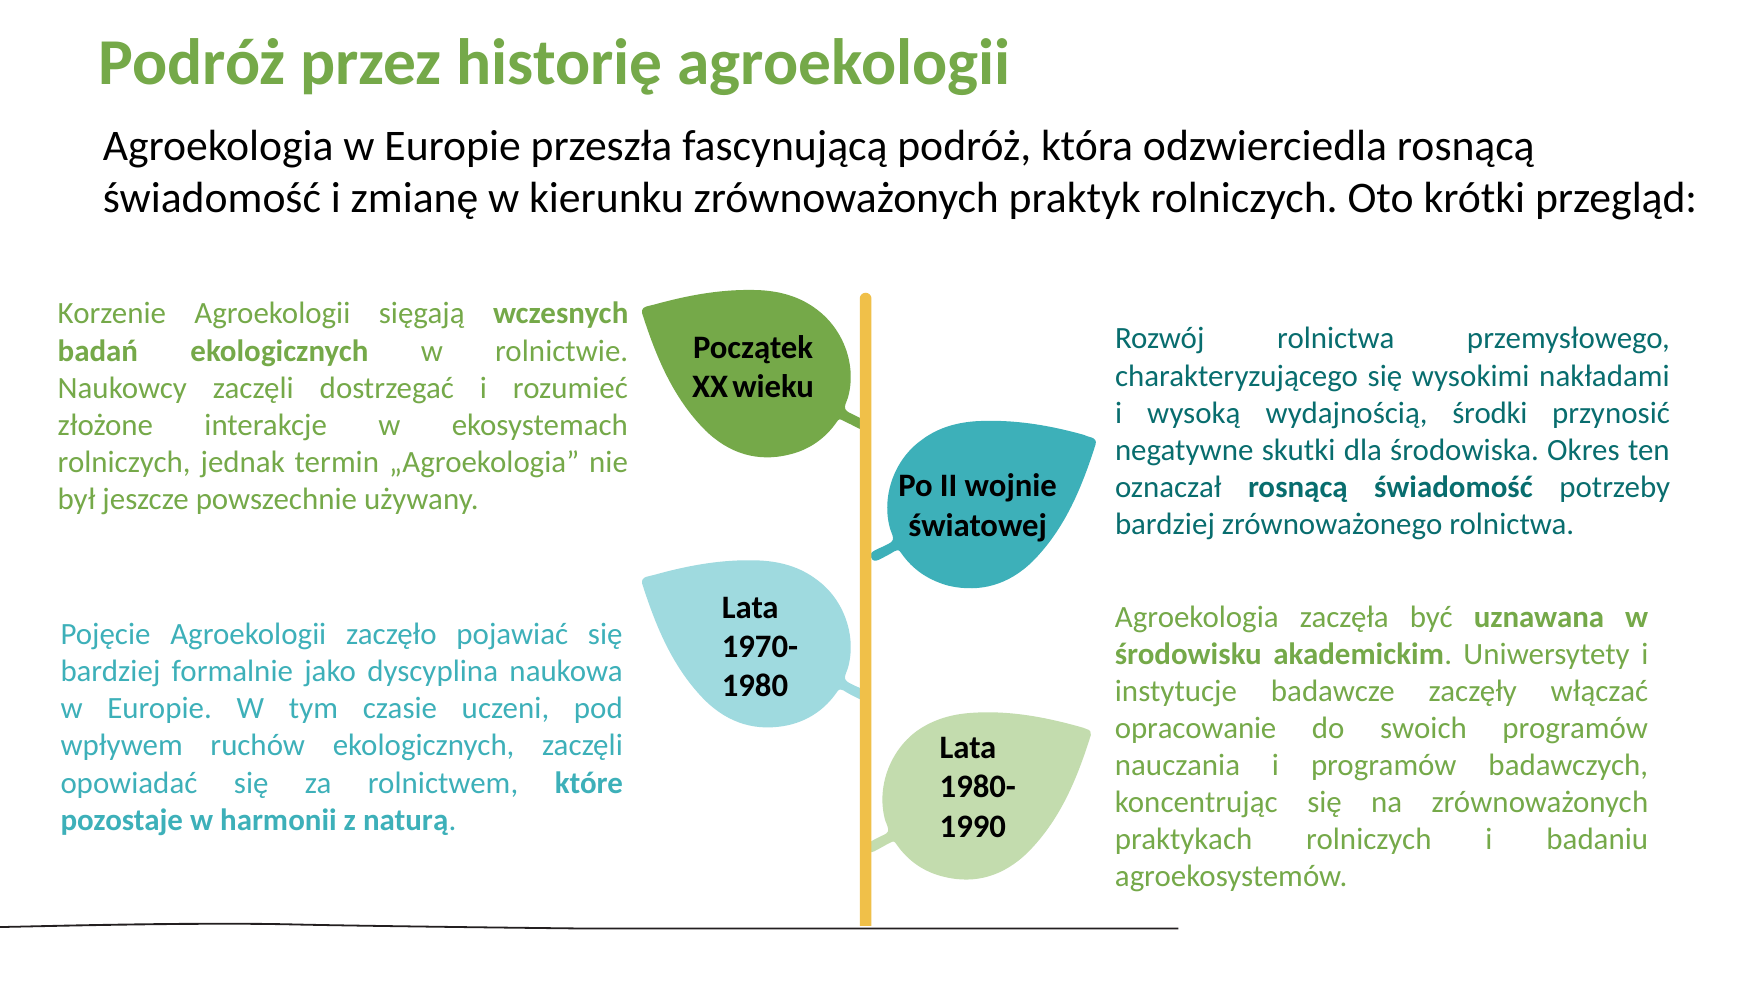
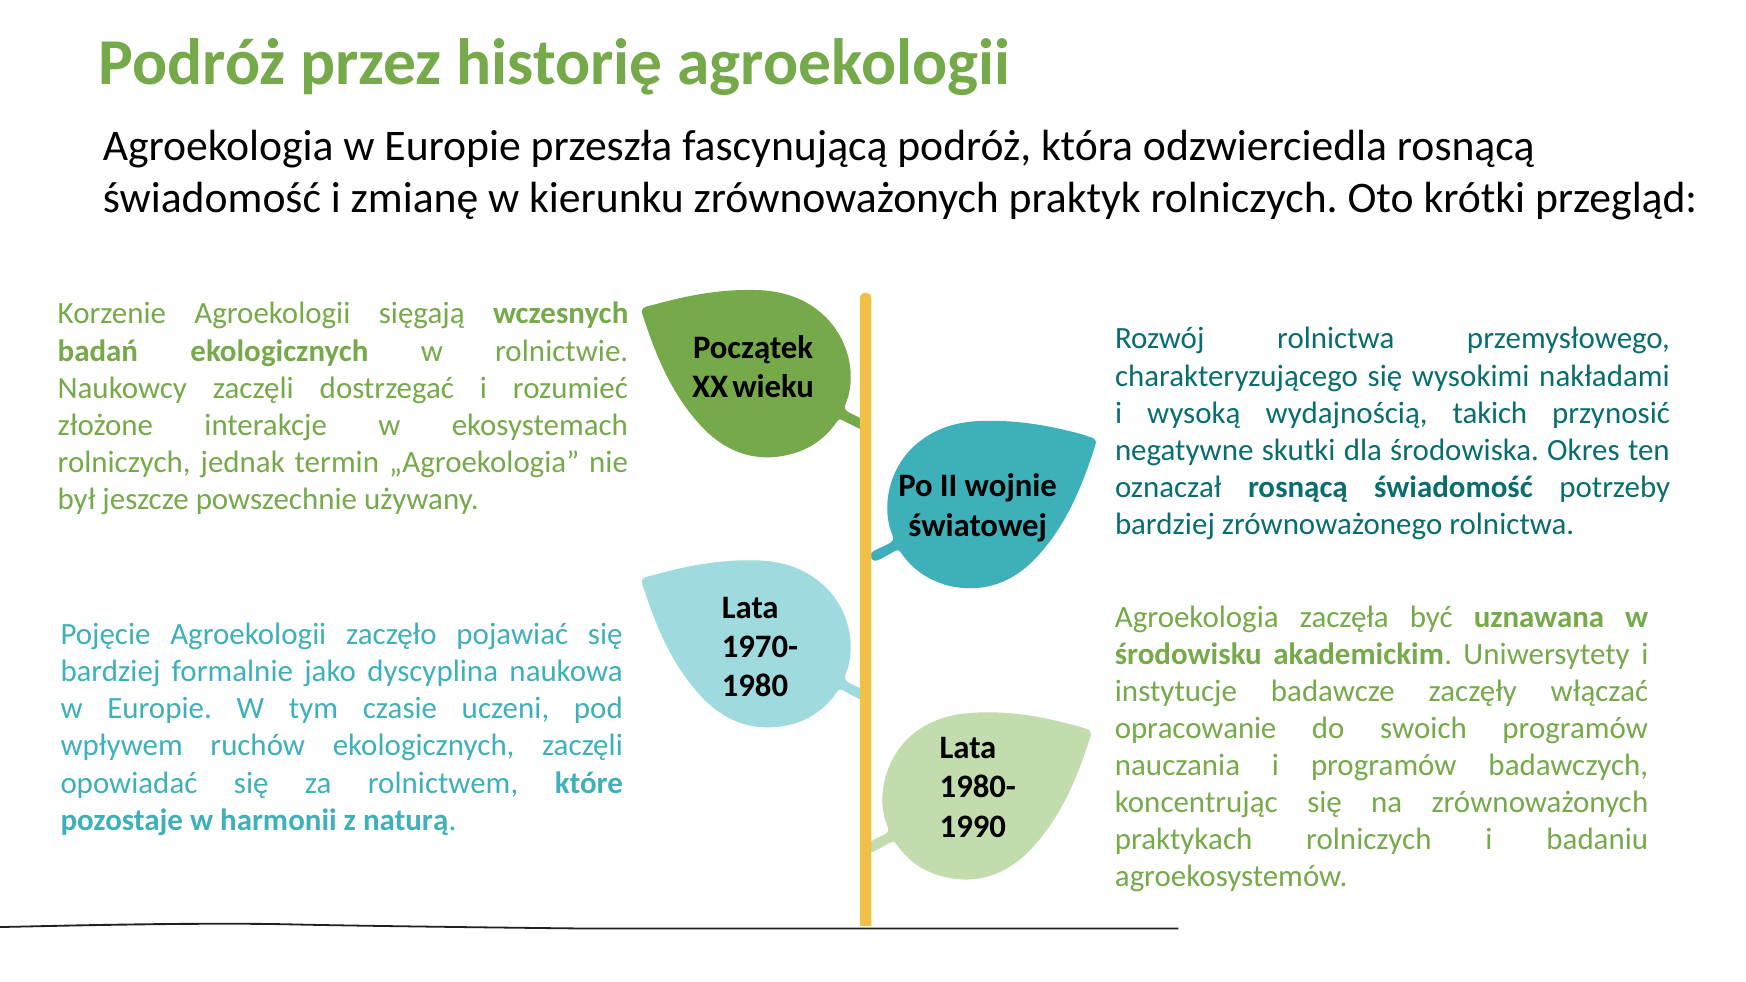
środki: środki -> takich (1490, 413)
